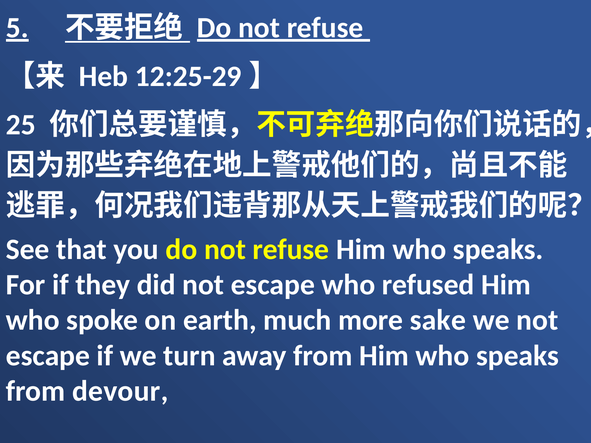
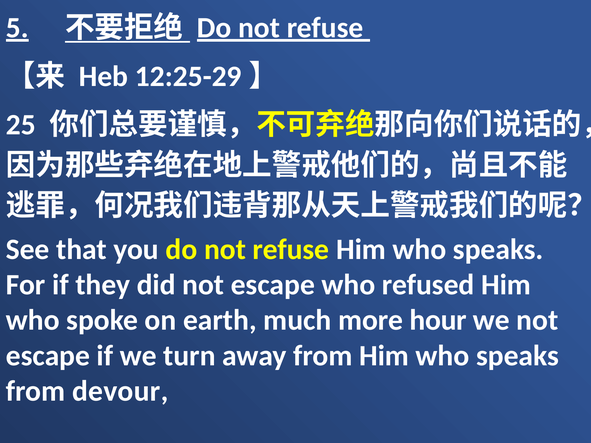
sake: sake -> hour (438, 320)
